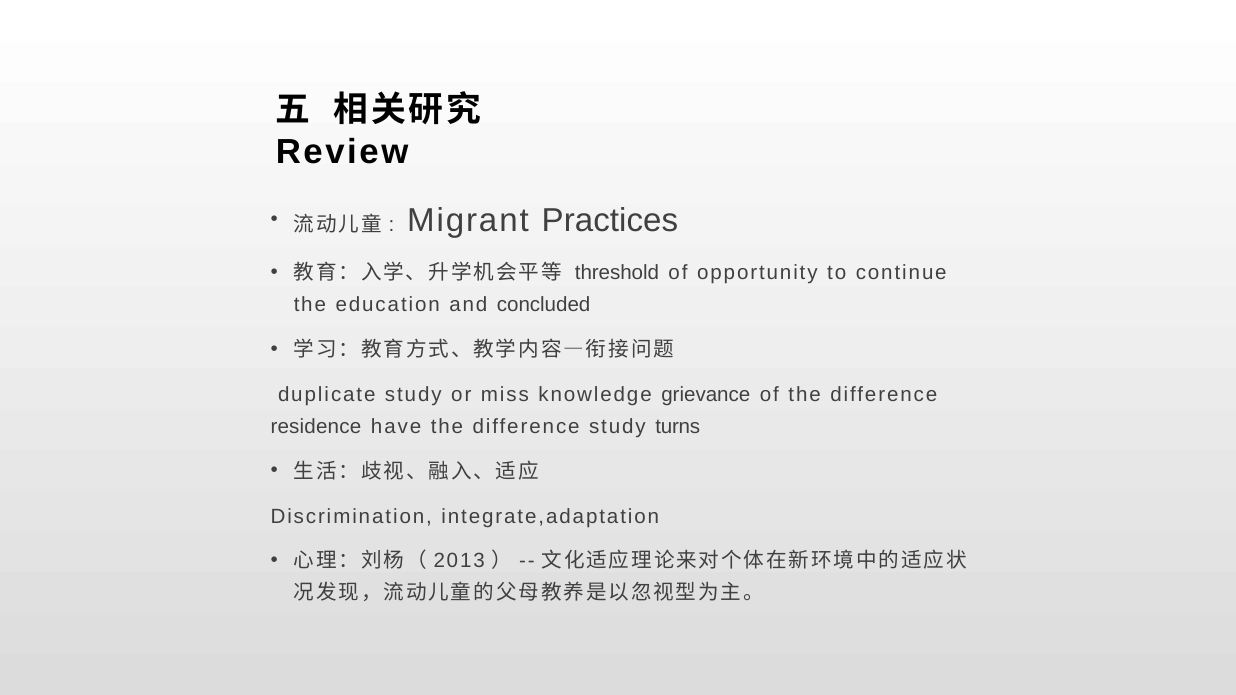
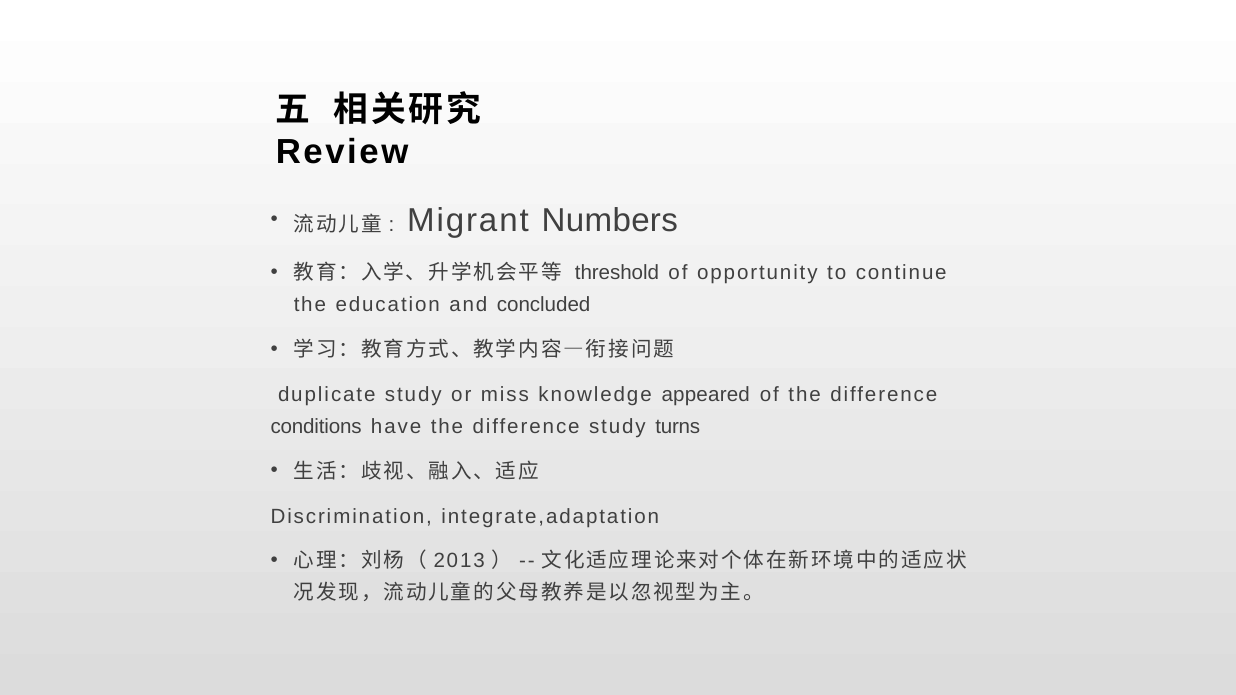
Practices: Practices -> Numbers (610, 221)
grievance: grievance -> appeared (706, 395)
residence: residence -> conditions (316, 427)
